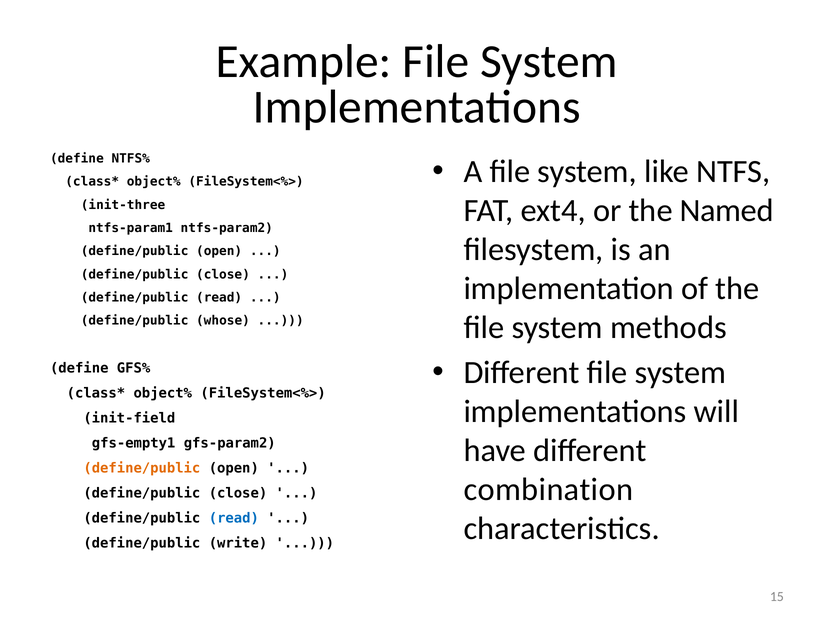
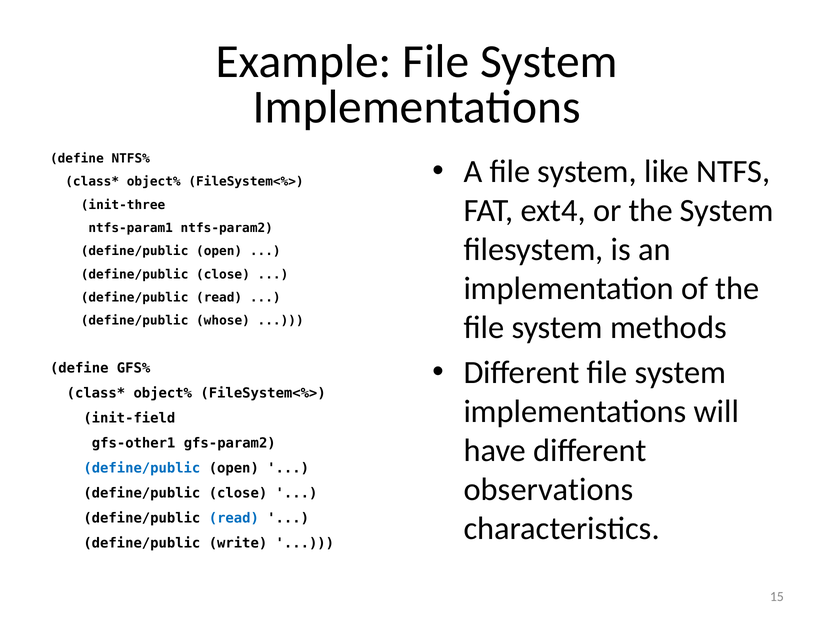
the Named: Named -> System (727, 211)
gfs-empty1: gfs-empty1 -> gfs-other1 (134, 444)
define/public colour: orange -> blue (142, 469)
combination: combination -> observations (549, 490)
